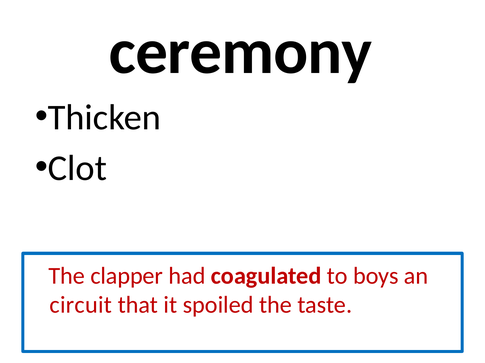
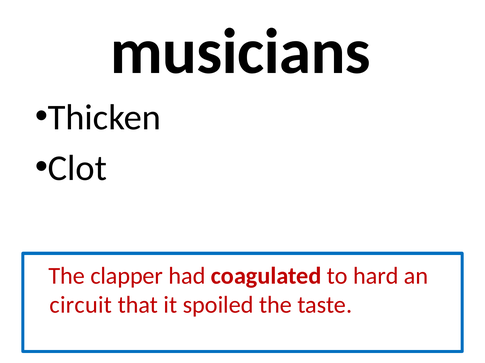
ceremony: ceremony -> musicians (240, 52)
boys: boys -> hard (376, 276)
